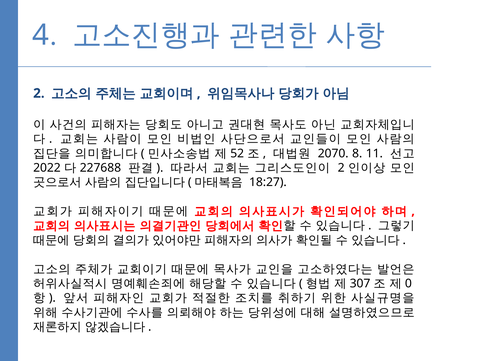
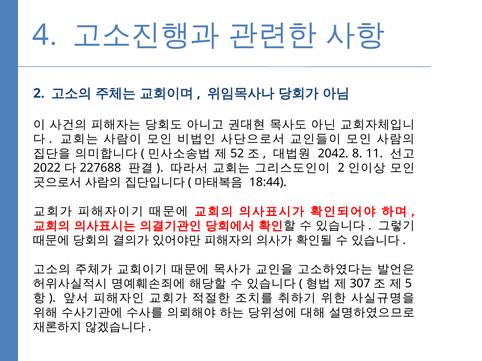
2070: 2070 -> 2042 (333, 154)
18:27: 18:27 -> 18:44 (268, 183)
0: 0 -> 5 (408, 284)
